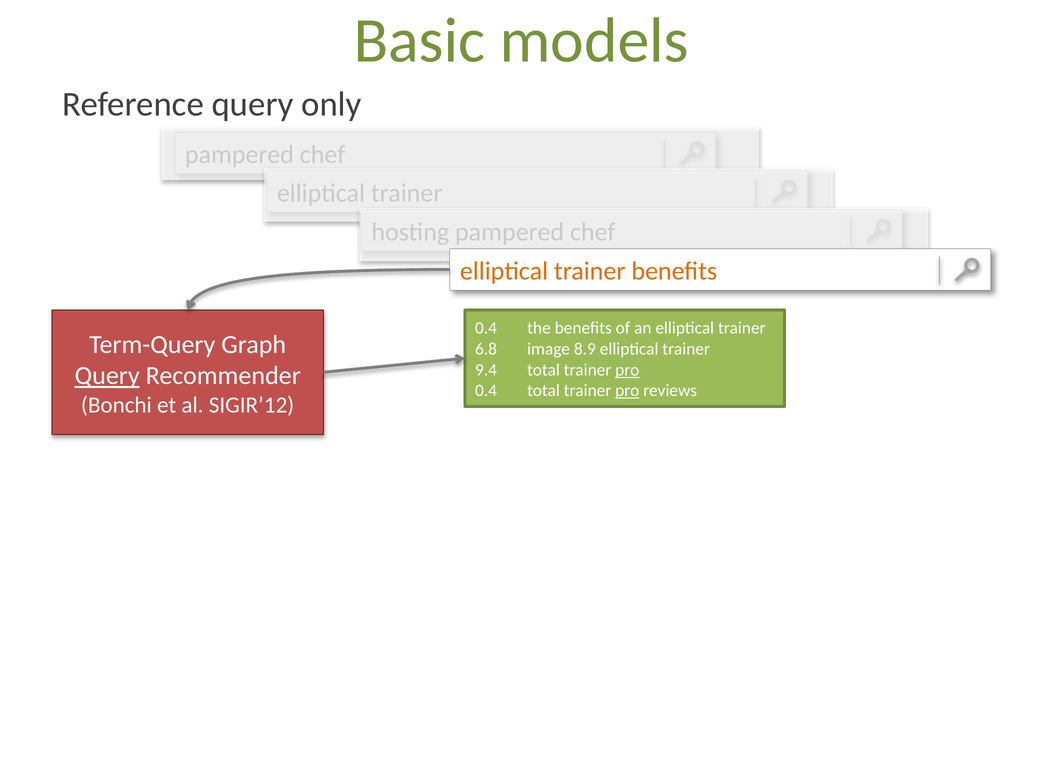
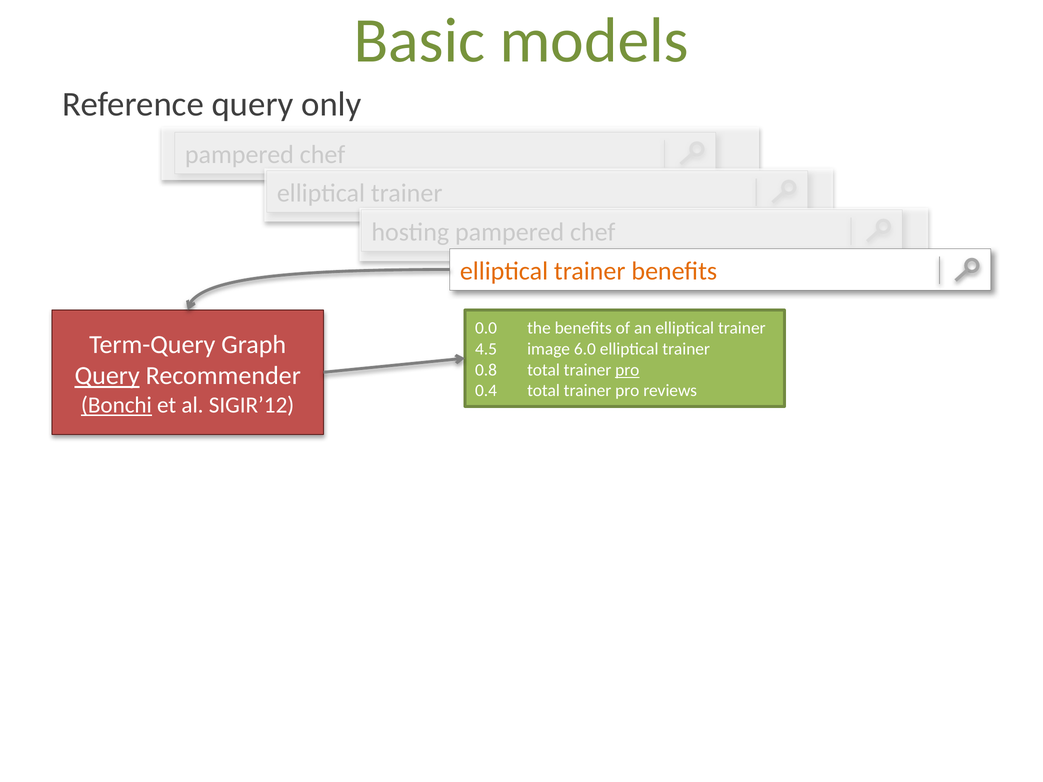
0.4: 0.4 -> 0.0 (486, 328)
6.8: 6.8 -> 4.5 (486, 349)
8.9: 8.9 -> 6.0 (585, 349)
9.4: 9.4 -> 0.8 (486, 370)
pro underline: present -> none (627, 391)
Bonchi underline: none -> present (116, 405)
